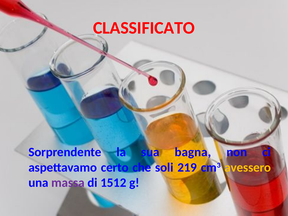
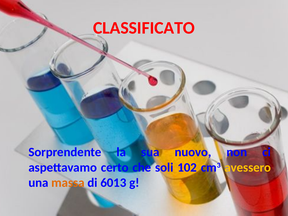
bagna: bagna -> nuovo (193, 152)
219: 219 -> 102 (187, 167)
massa colour: purple -> orange (68, 183)
1512: 1512 -> 6013 (113, 183)
